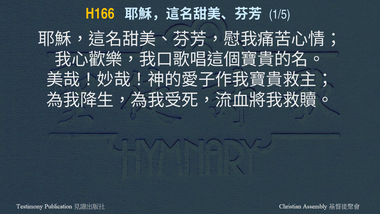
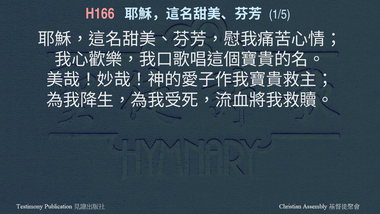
H166 colour: yellow -> pink (100, 14)
